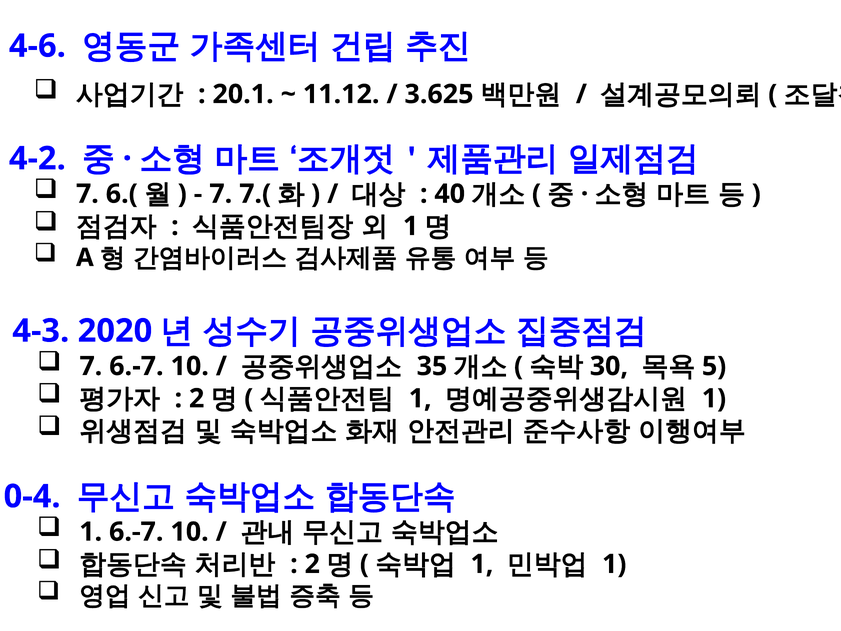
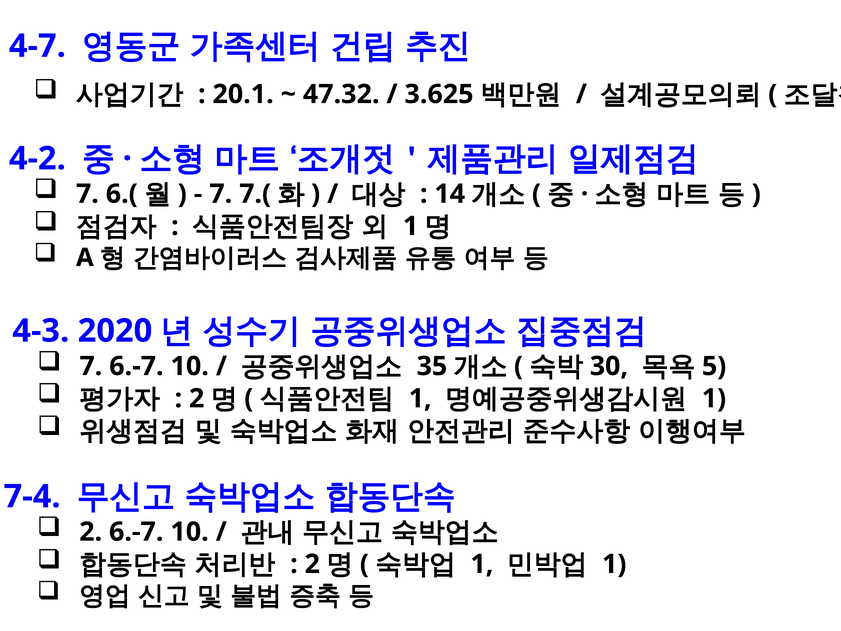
4-6: 4-6 -> 4-7 (37, 46)
11.12: 11.12 -> 47.32 (341, 94)
40: 40 -> 14 (450, 194)
0-4: 0-4 -> 7-4 (32, 496)
1: 1 -> 2 (91, 532)
